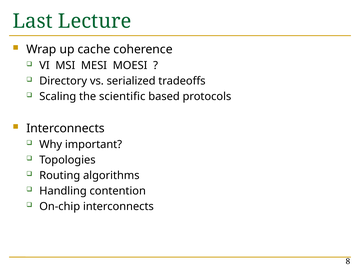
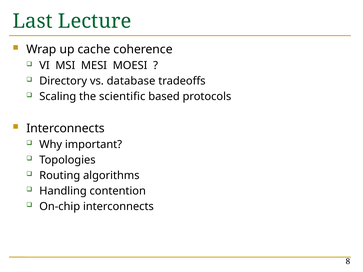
serialized: serialized -> database (131, 81)
